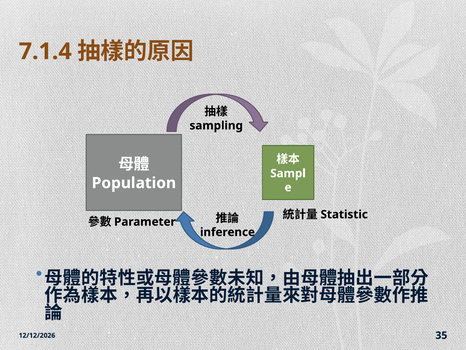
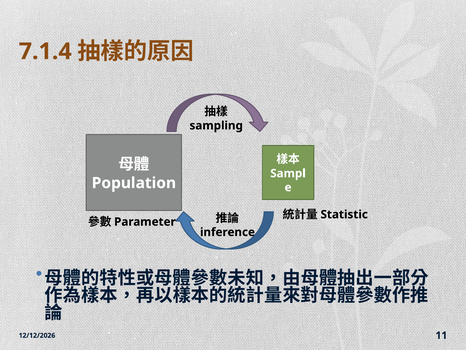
35: 35 -> 11 (441, 335)
